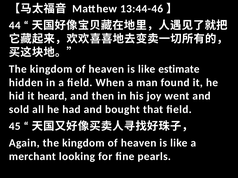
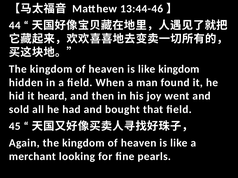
like estimate: estimate -> kingdom (179, 69)
